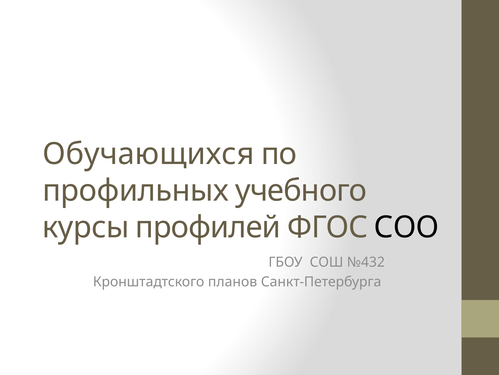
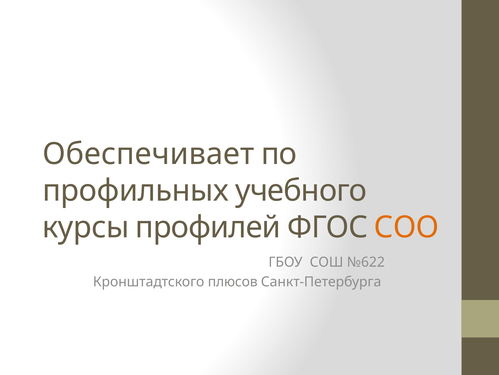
Обучающихся: Обучающихся -> Обеспечивает (148, 154)
СОО colour: black -> orange (407, 227)
№432: №432 -> №622 (366, 262)
планов: планов -> плюсов (233, 281)
